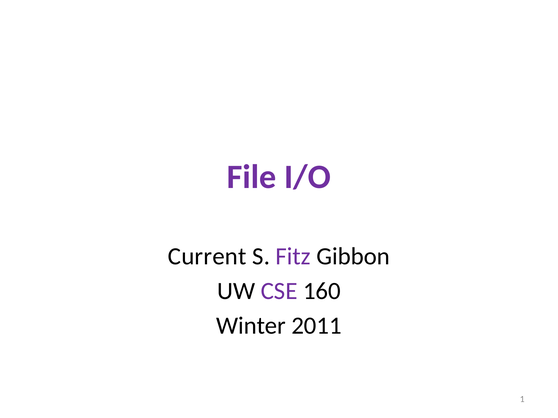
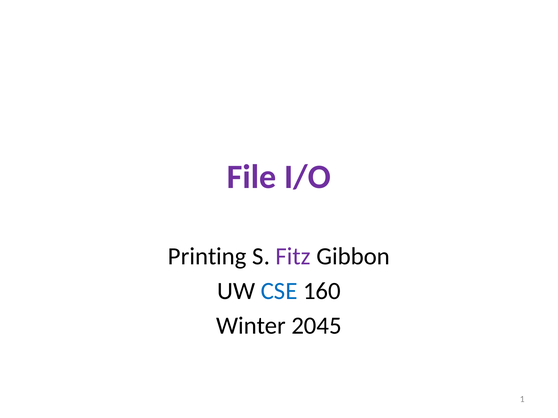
Current: Current -> Printing (207, 257)
CSE colour: purple -> blue (279, 291)
2011: 2011 -> 2045 (317, 326)
